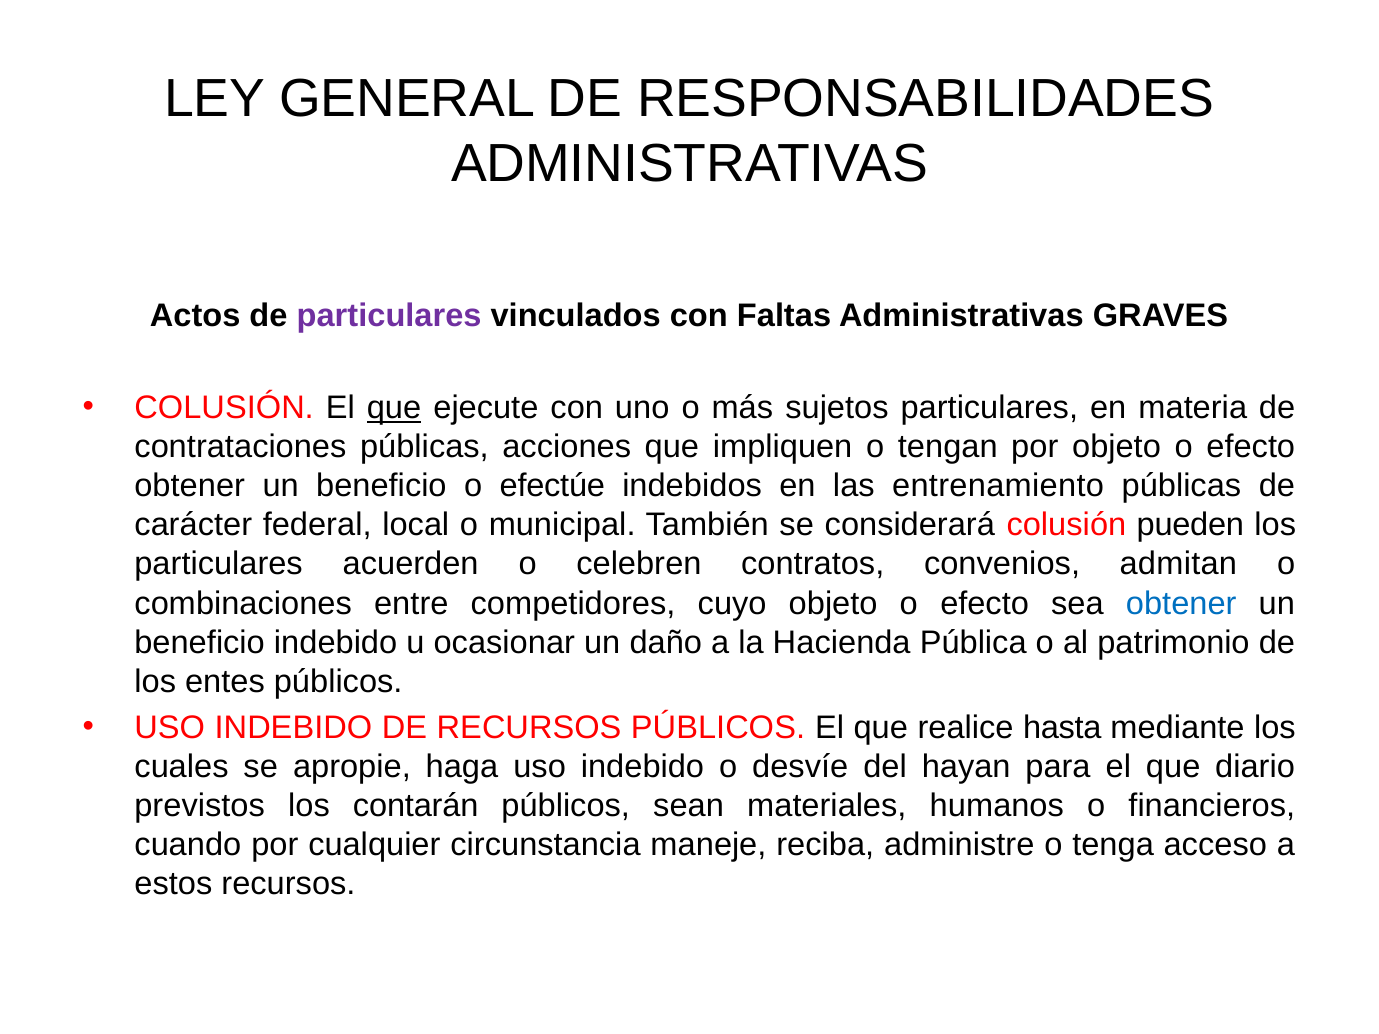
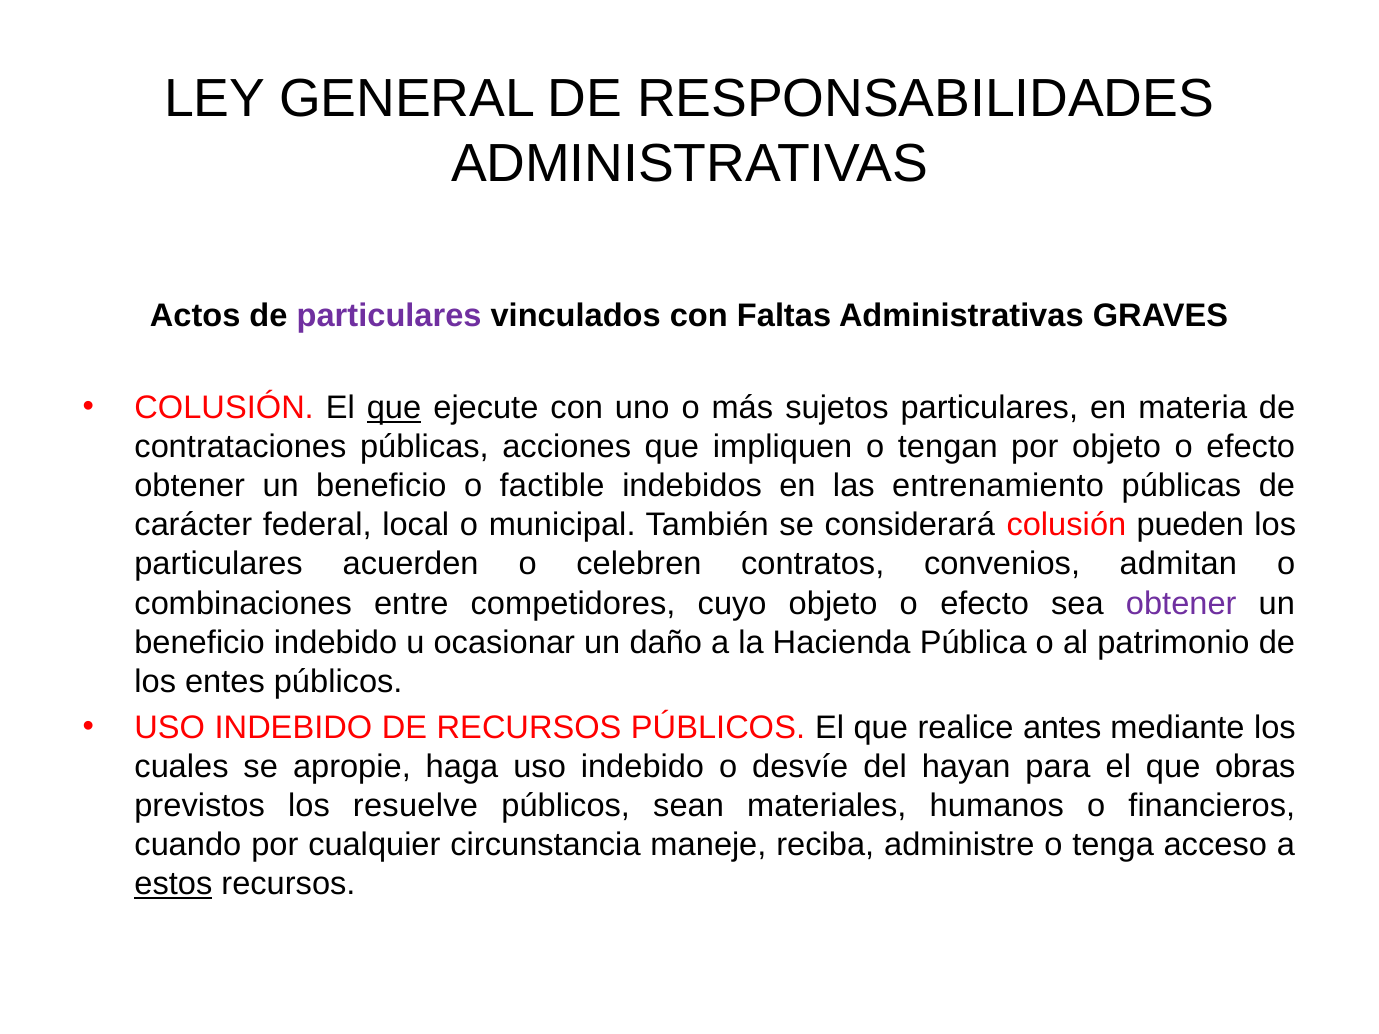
efectúe: efectúe -> factible (552, 486)
obtener colour: blue -> purple (1181, 603)
hasta: hasta -> antes (1062, 728)
diario: diario -> obras (1255, 767)
contarán: contarán -> resuelve (415, 806)
estos underline: none -> present (173, 884)
